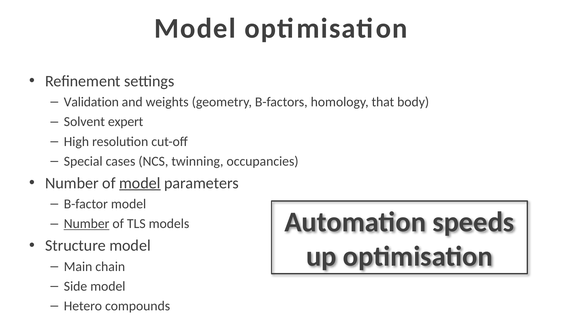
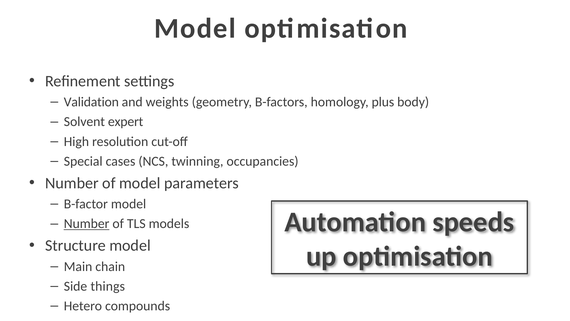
that: that -> plus (383, 102)
model underline: present -> none (140, 183)
Side model: model -> things (108, 286)
